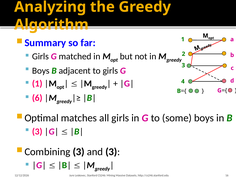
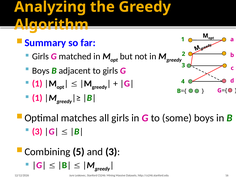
6: 6 -> 1 (37, 98)
3: 3 -> 5 (79, 152)
